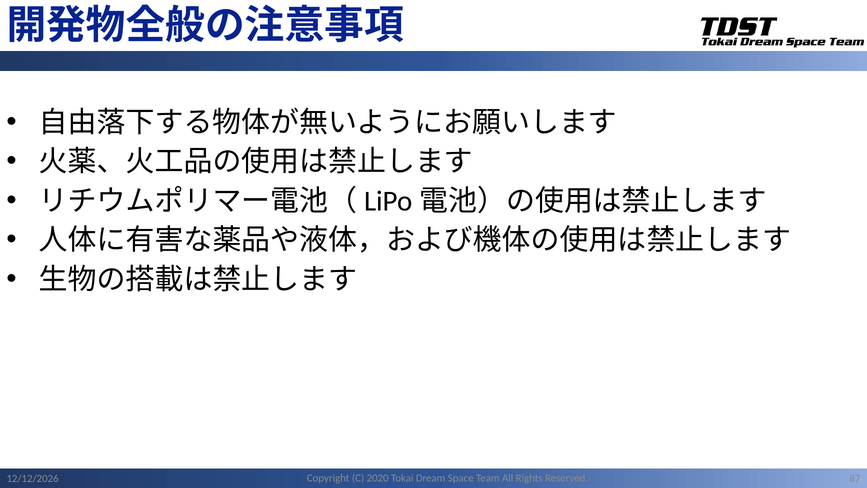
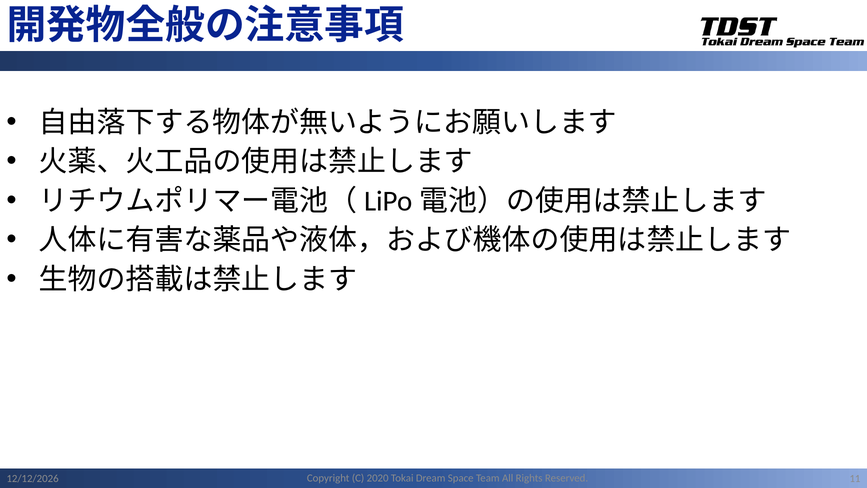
87: 87 -> 11 (855, 479)
